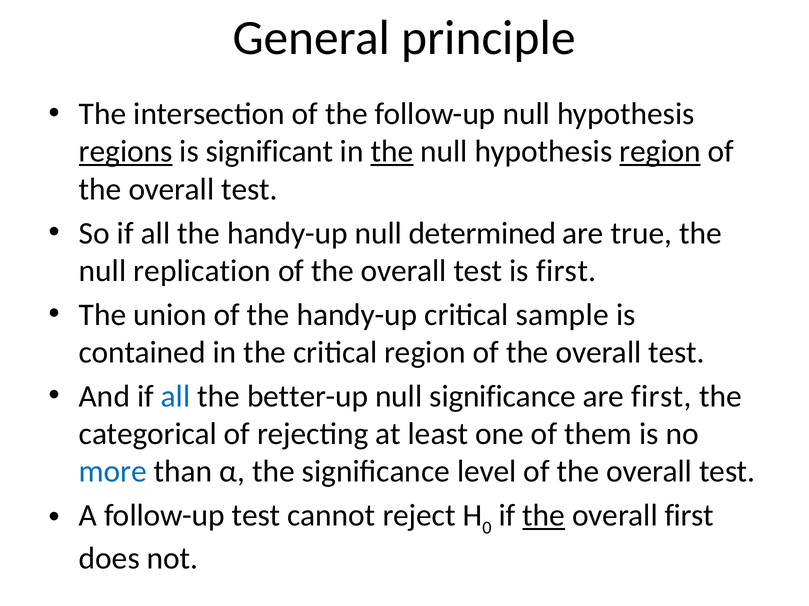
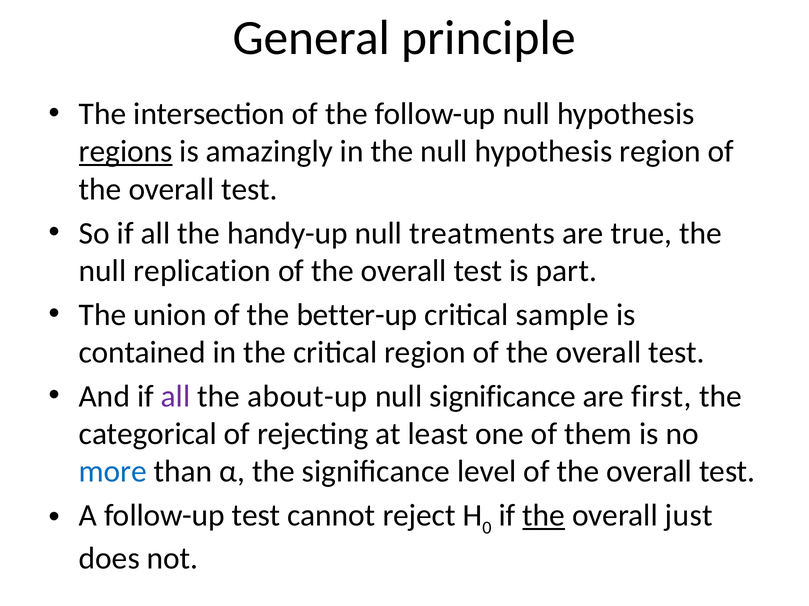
significant: significant -> amazingly (269, 152)
the underline: present -> none (392, 152)
region underline: present -> none (660, 152)
determined: determined -> treatments (482, 233)
is first: first -> part (566, 271)
of the handy-up: handy-up -> better-up (357, 315)
all colour: blue -> purple (176, 397)
better-up: better-up -> about-up (307, 397)
overall first: first -> just (689, 516)
